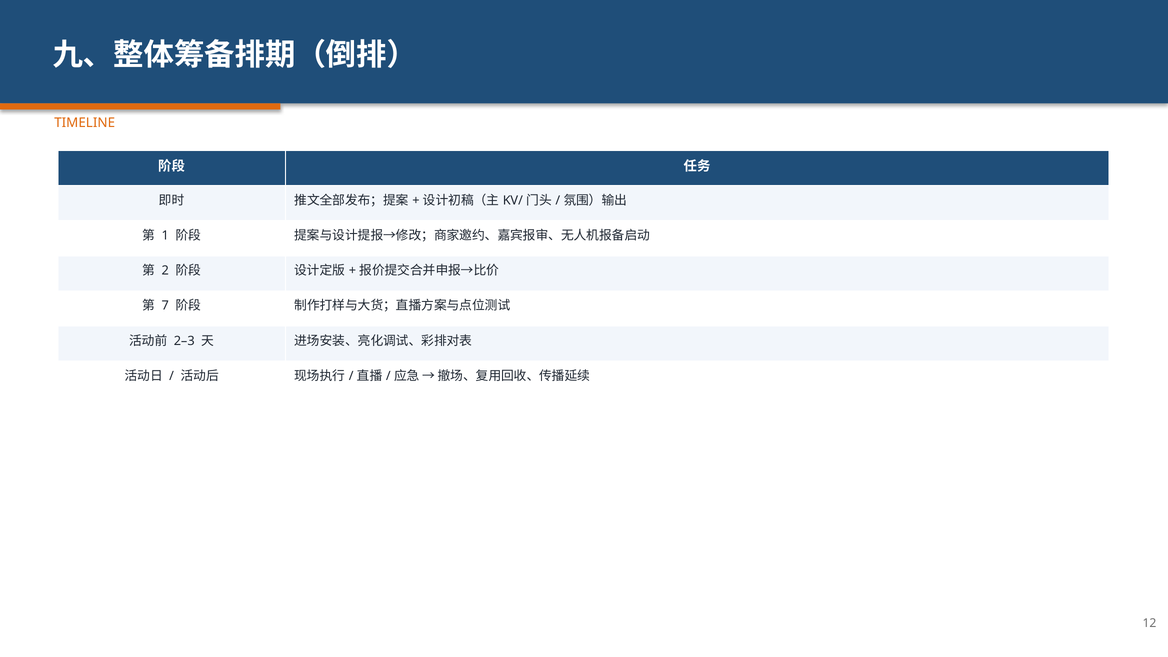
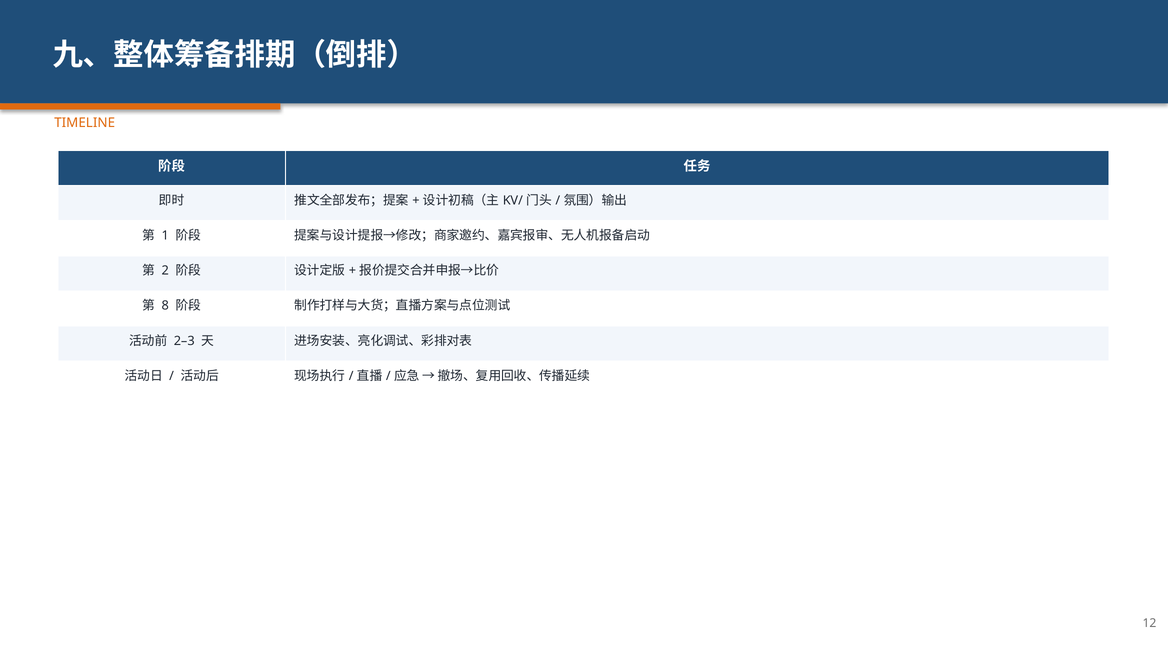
7: 7 -> 8 (165, 306)
